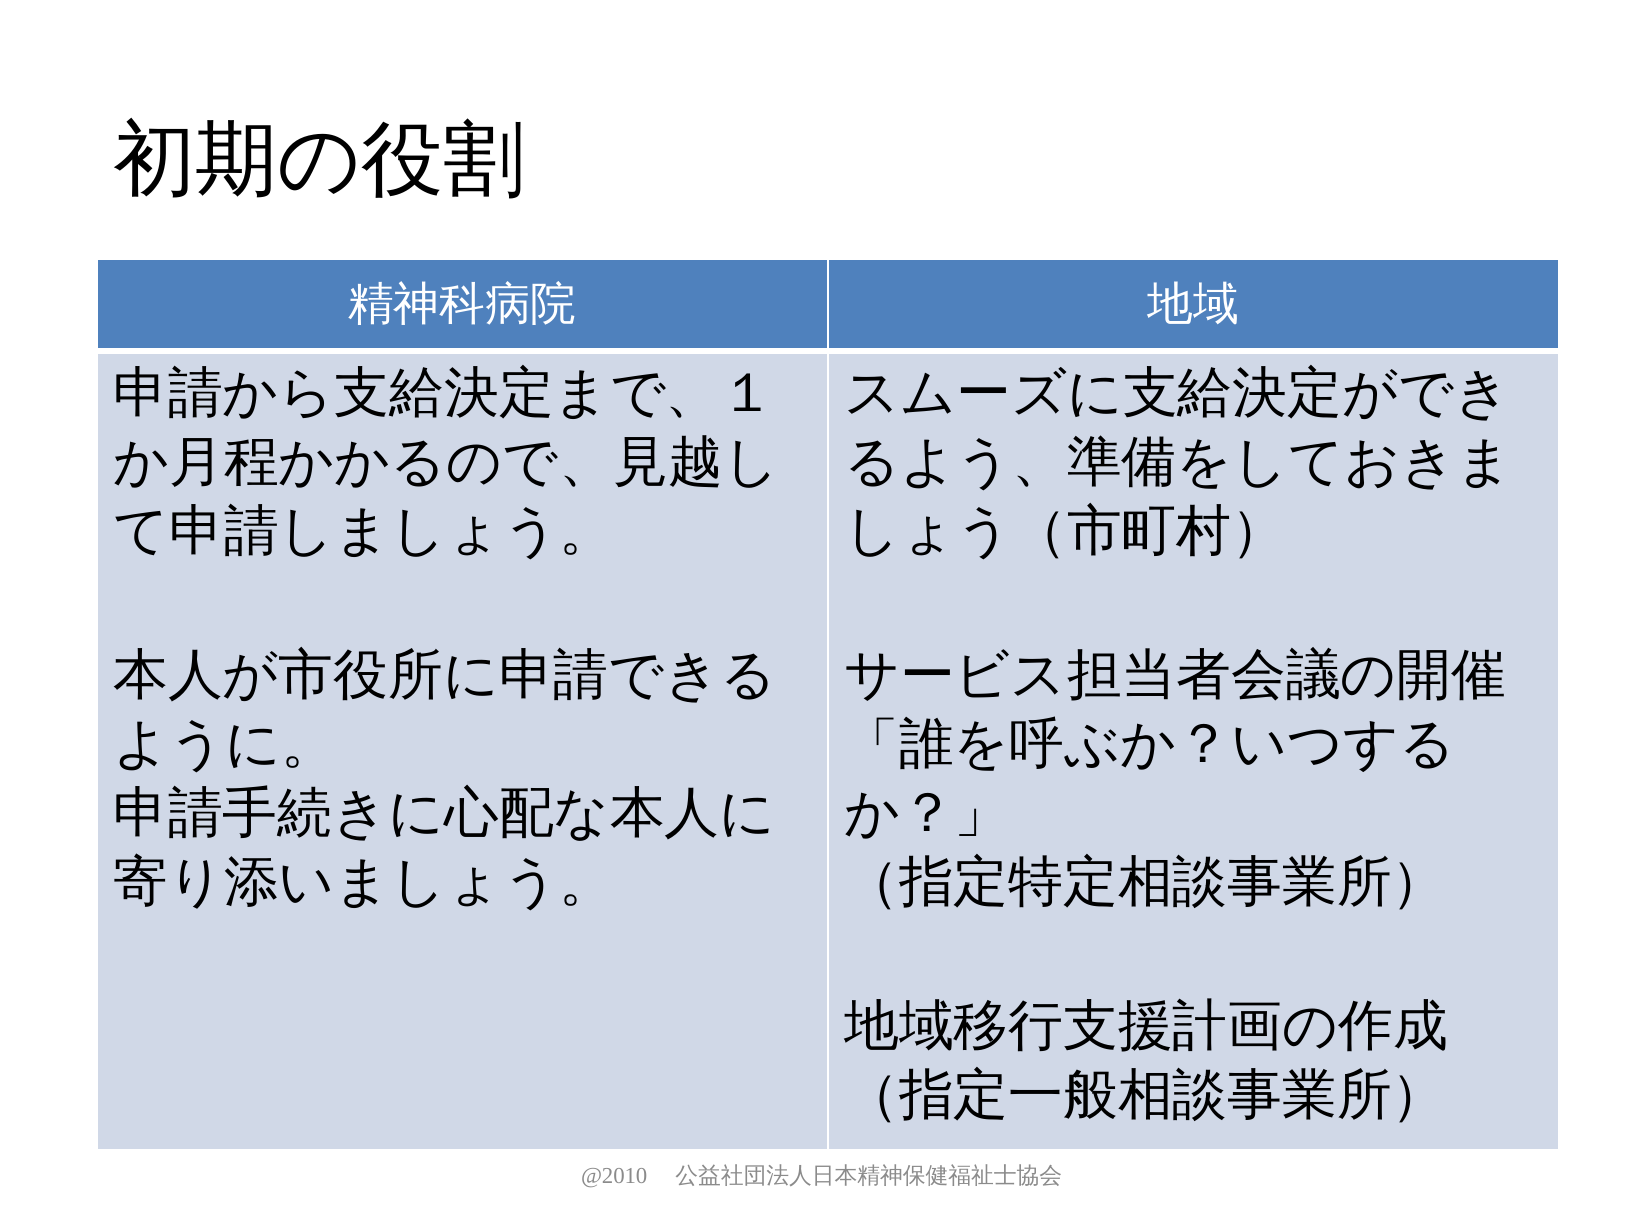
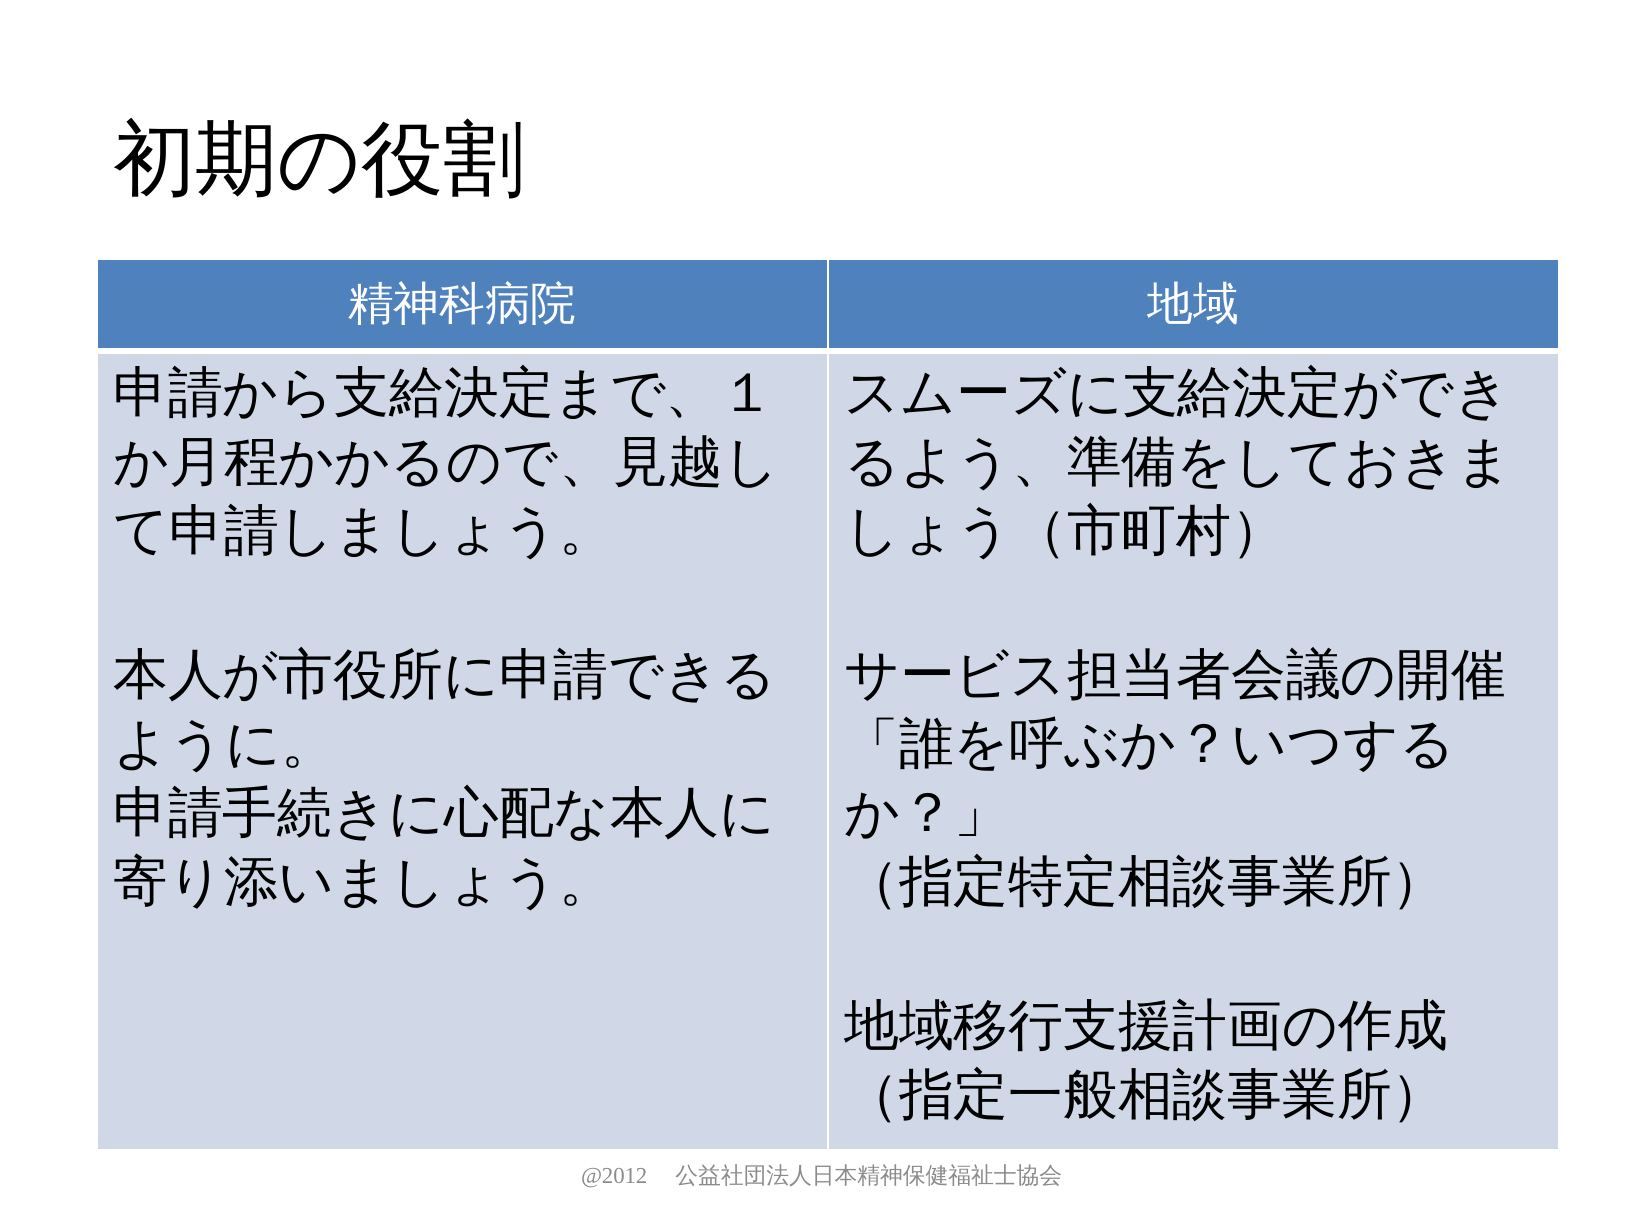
@2010: @2010 -> @2012 (614, 1176)
